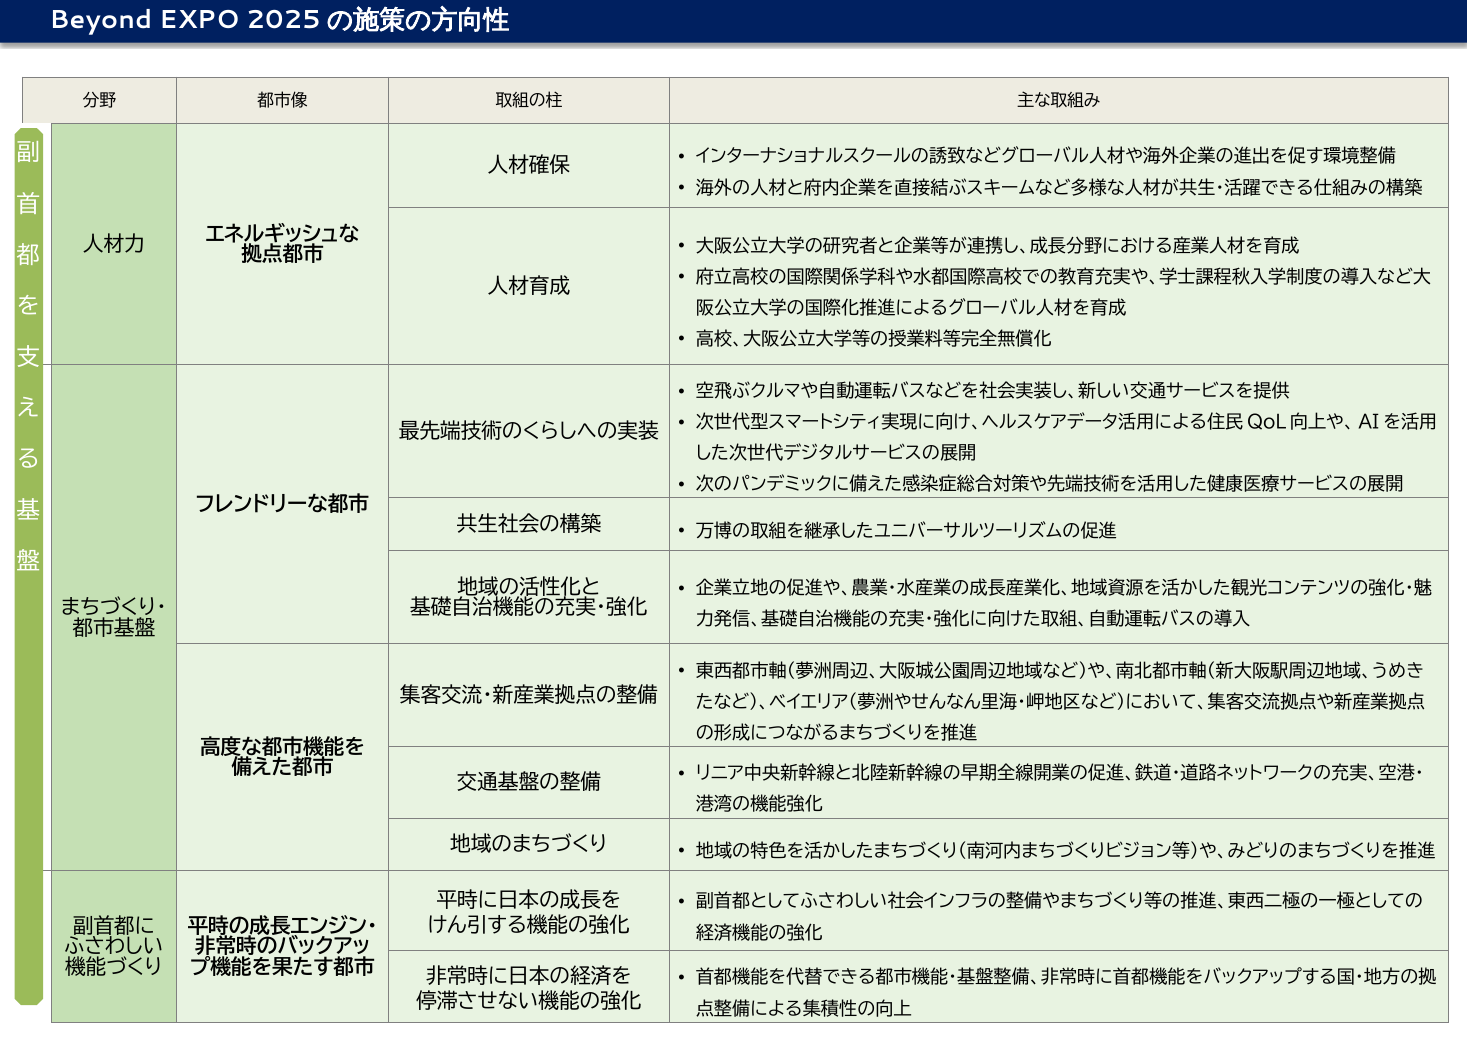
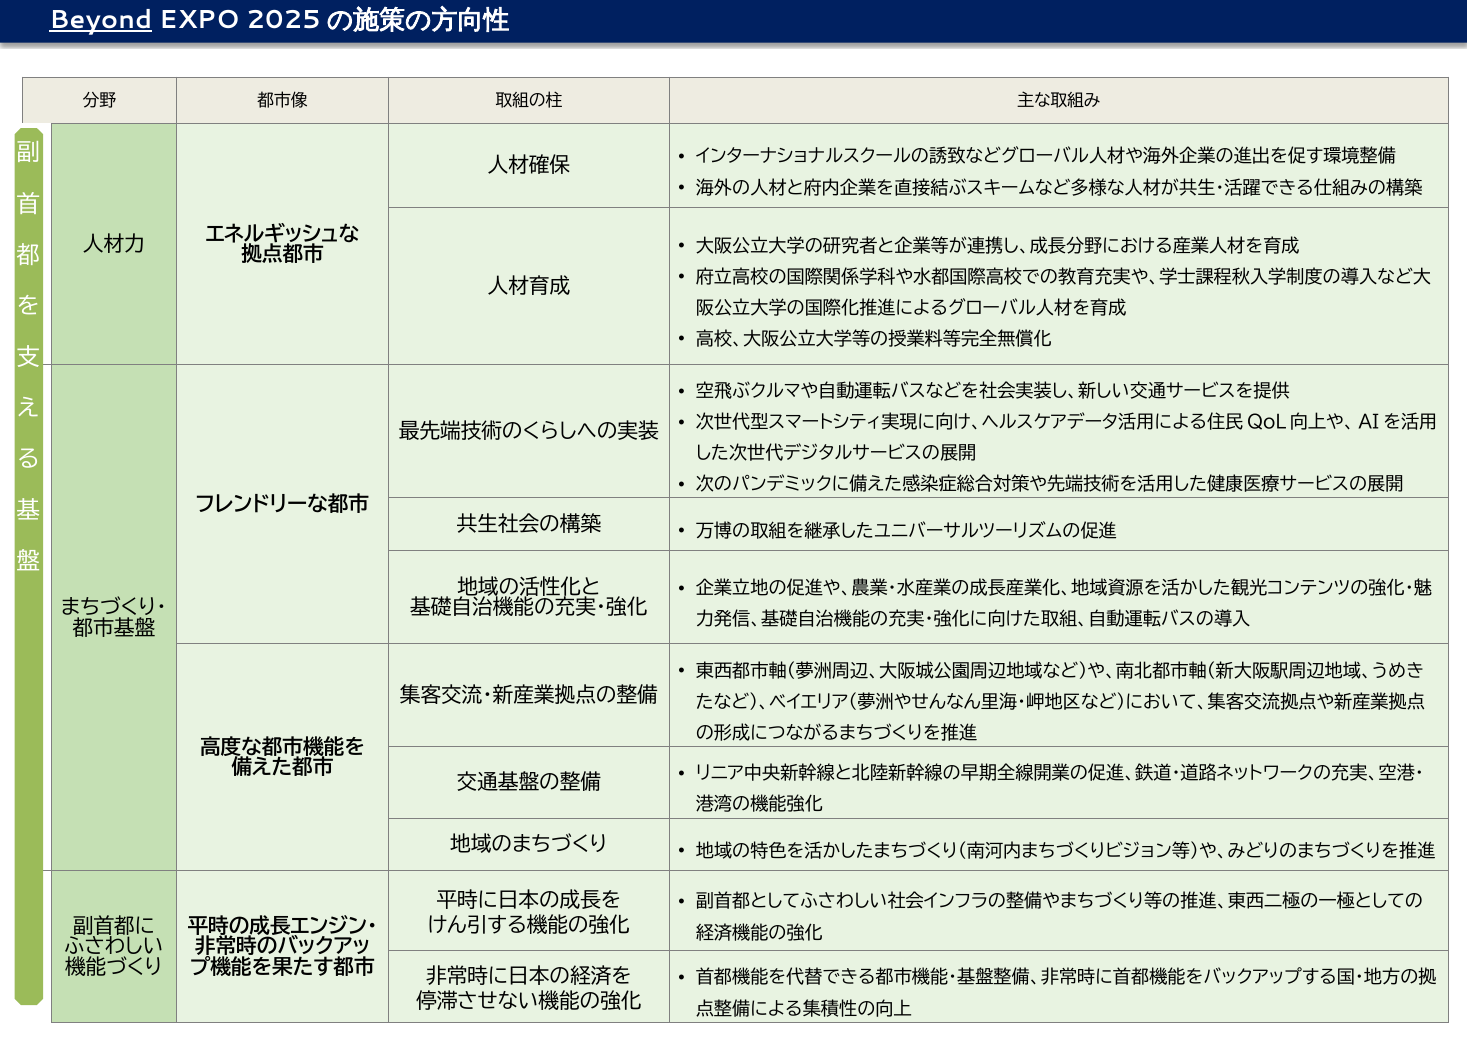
Beyond underline: none -> present (101, 20)
